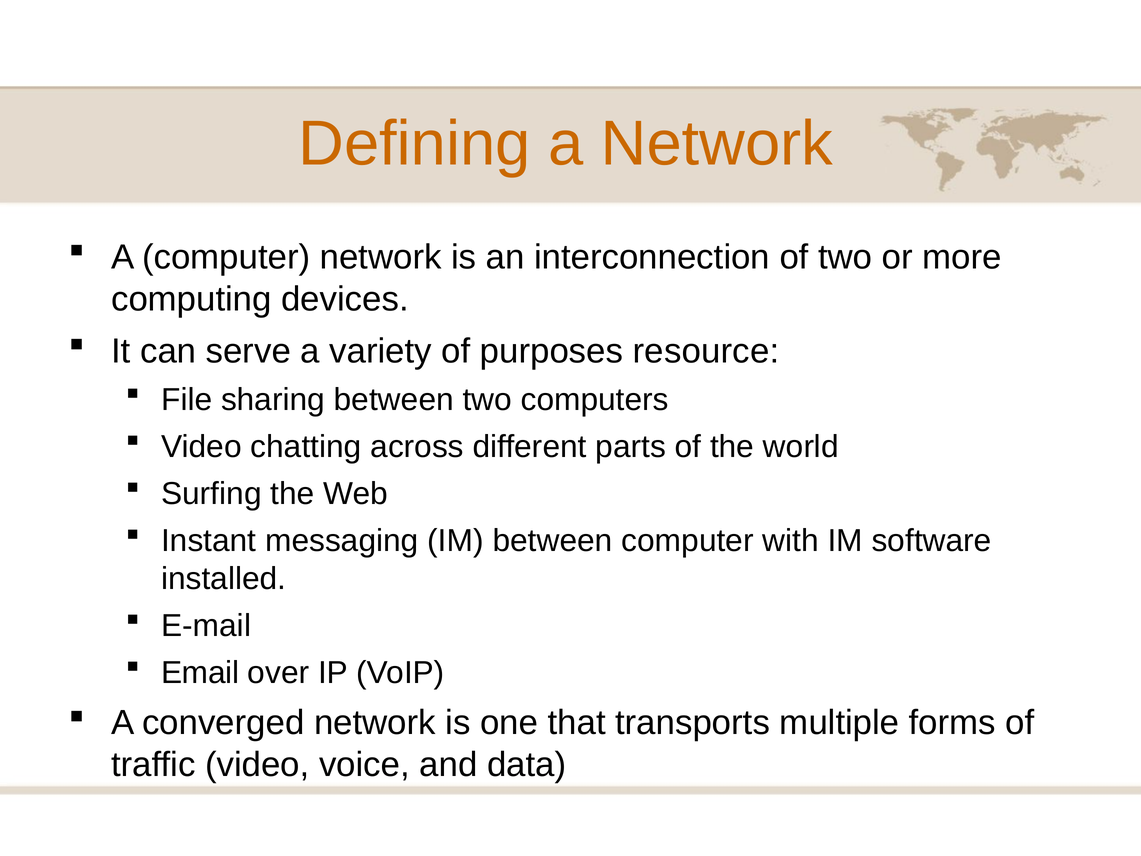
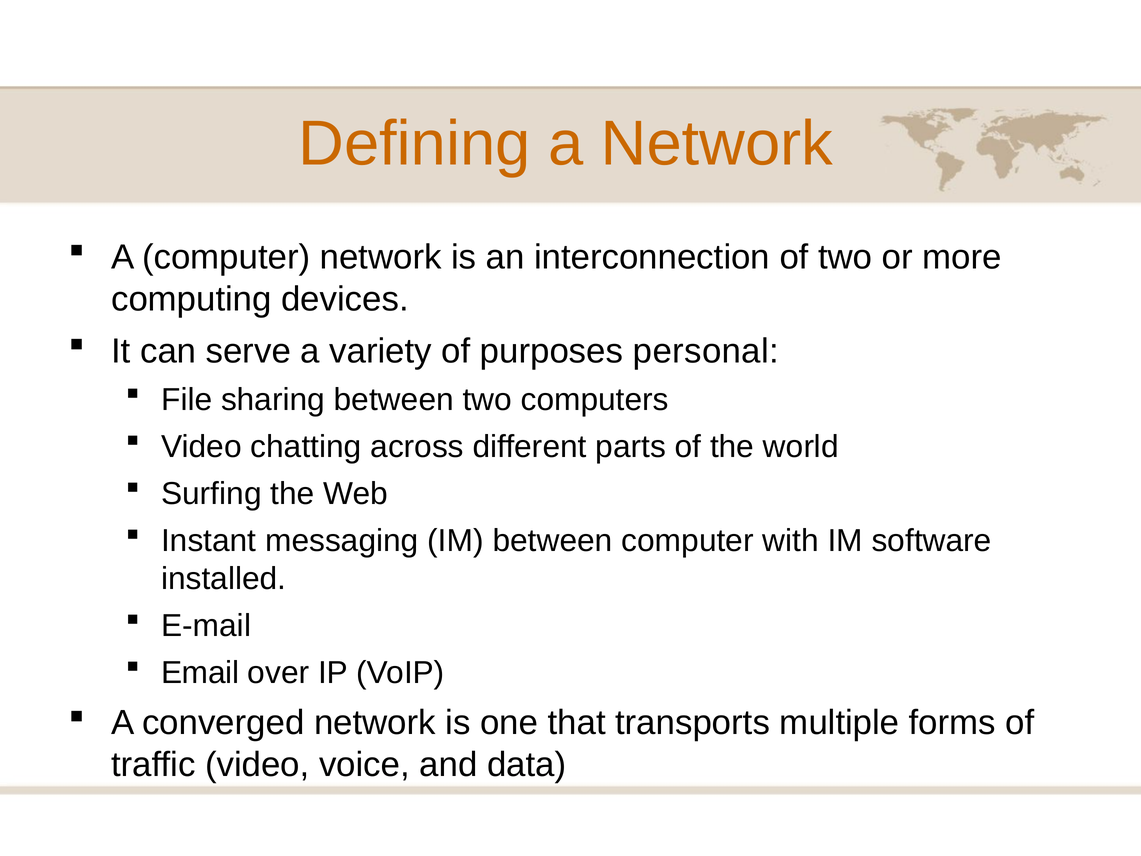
resource: resource -> personal (706, 351)
